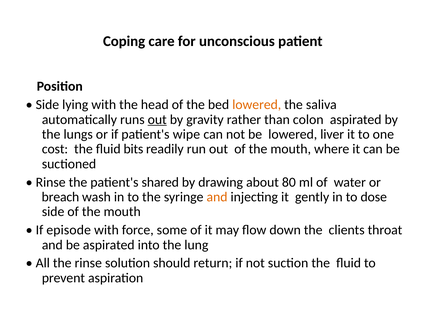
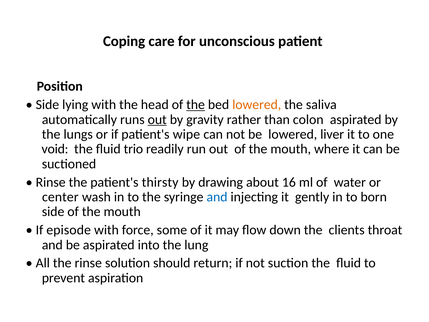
the underline: none -> present (196, 105)
cost: cost -> void (55, 149)
bits: bits -> trio (133, 149)
shared: shared -> thirsty (160, 182)
80: 80 -> 16 (289, 182)
breach: breach -> center (60, 197)
and colour: orange -> blue (217, 197)
dose: dose -> born (374, 197)
